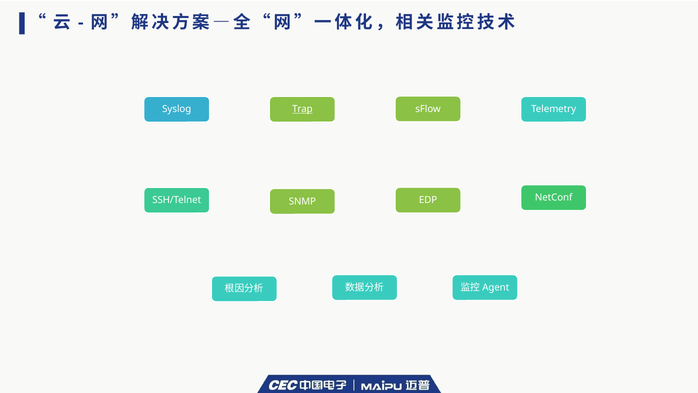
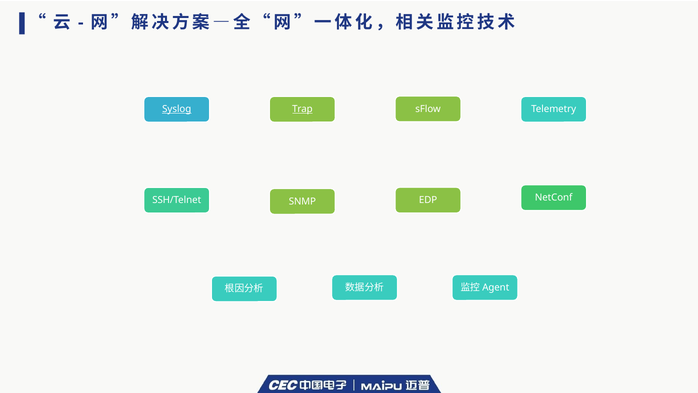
Syslog underline: none -> present (177, 109)
